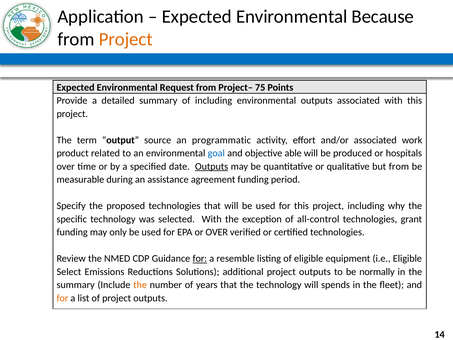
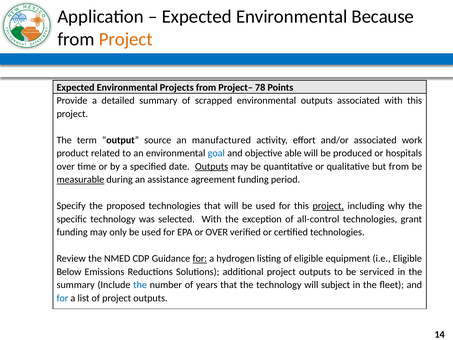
Request: Request -> Projects (177, 87)
75: 75 -> 78 (260, 87)
of including: including -> scrapped (214, 100)
programmatic: programmatic -> manufactured (221, 140)
measurable underline: none -> present (80, 179)
project underline: none -> present (328, 206)
resemble: resemble -> hydrogen (236, 258)
Select: Select -> Below (69, 272)
normally: normally -> serviced (377, 272)
the colour: orange -> blue (140, 285)
spends: spends -> subject (336, 285)
for colour: orange -> blue (62, 298)
